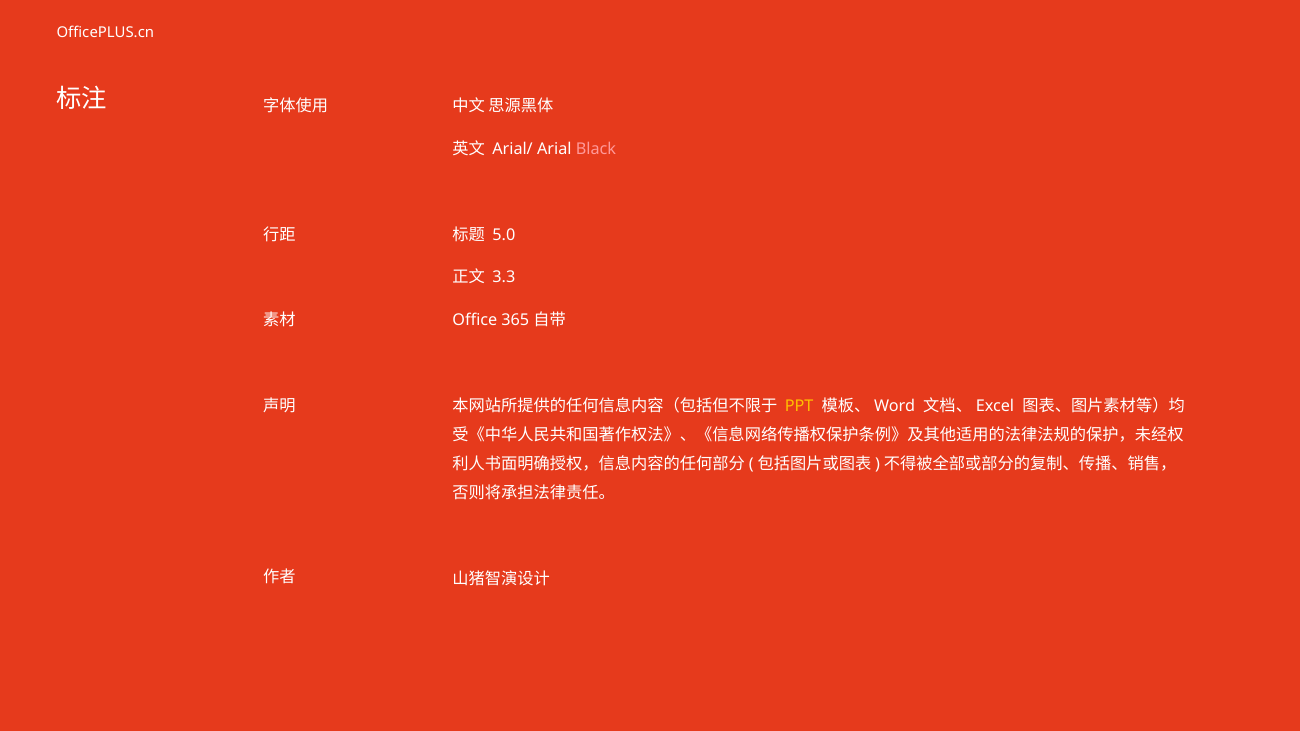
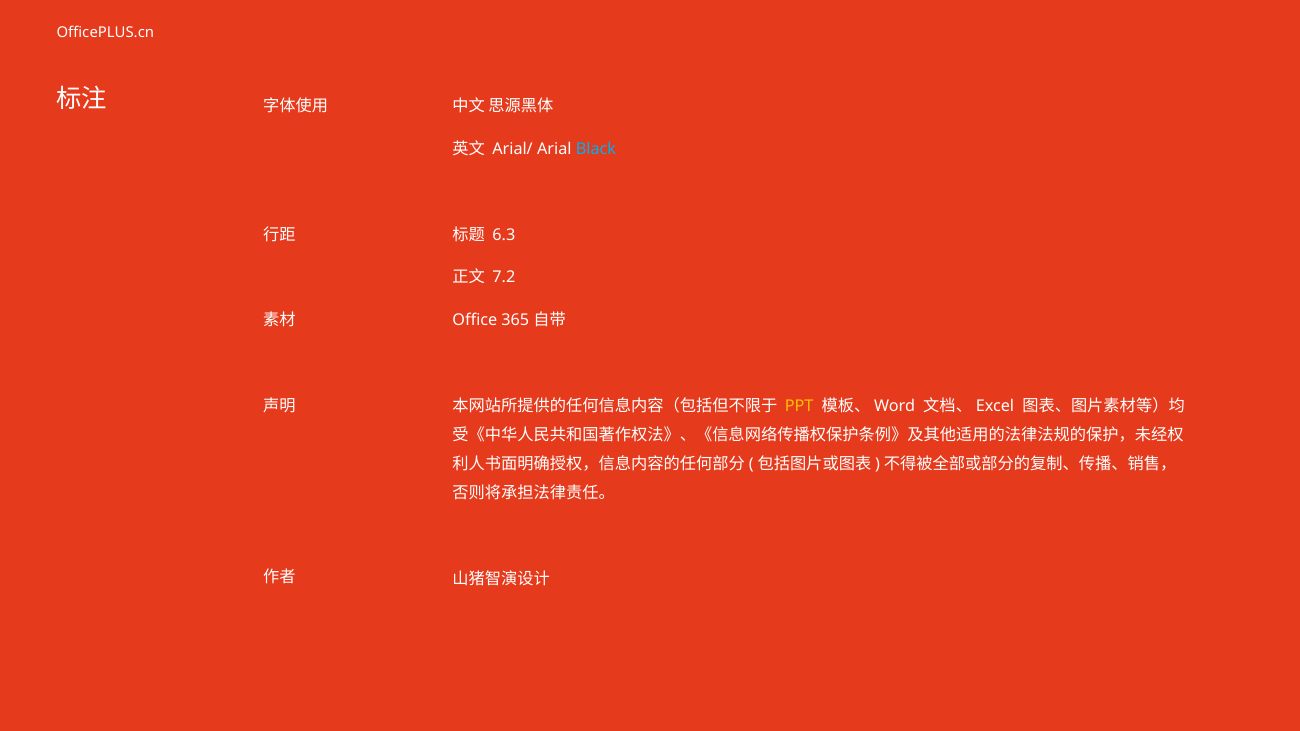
Black colour: pink -> light blue (596, 149)
5.0: 5.0 -> 6.3 (504, 235)
3.3: 3.3 -> 7.2 (504, 278)
